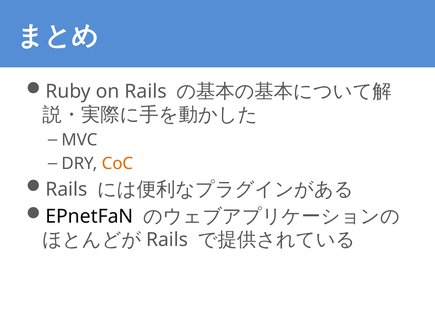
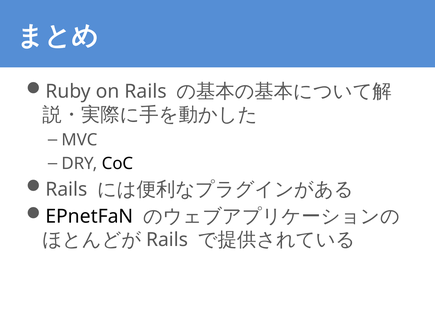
CoC colour: orange -> black (117, 163)
